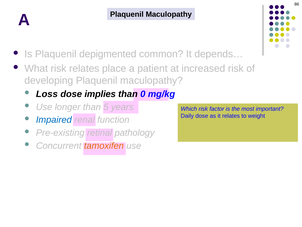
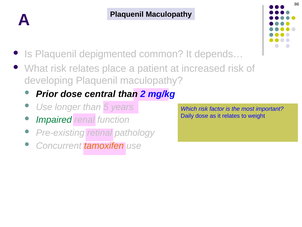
Loss: Loss -> Prior (47, 94)
implies: implies -> central (100, 94)
0: 0 -> 2 (143, 94)
Impaired colour: blue -> green (54, 120)
